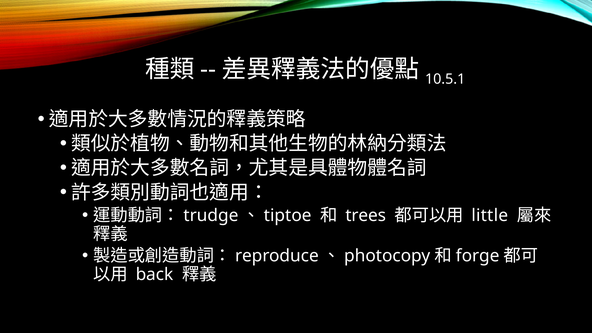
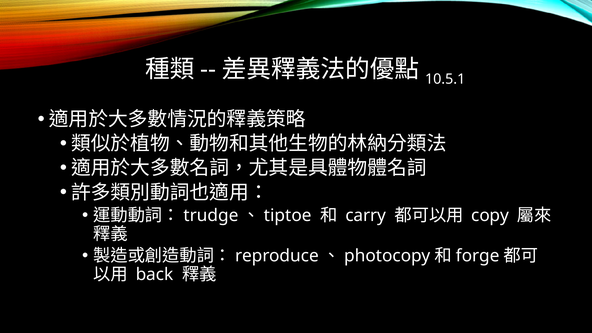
trees: trees -> carry (366, 216)
little: little -> copy (490, 216)
